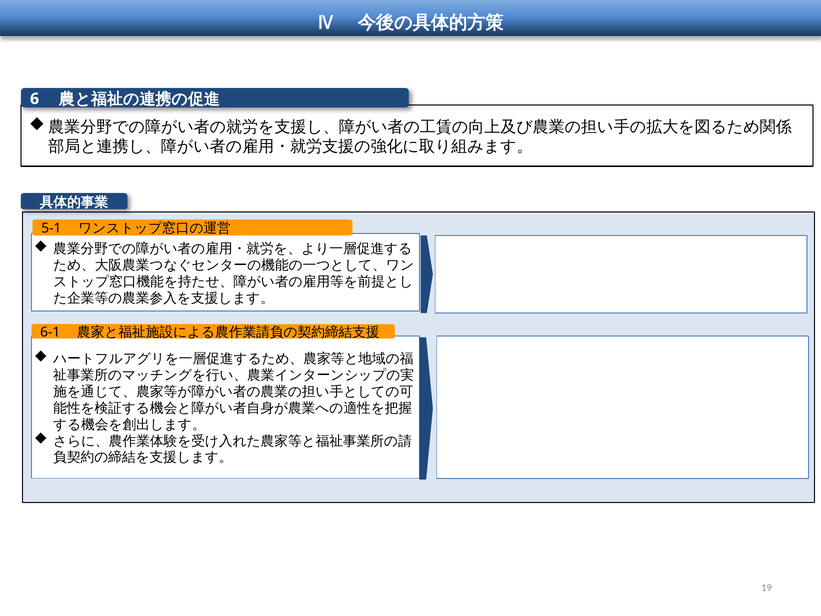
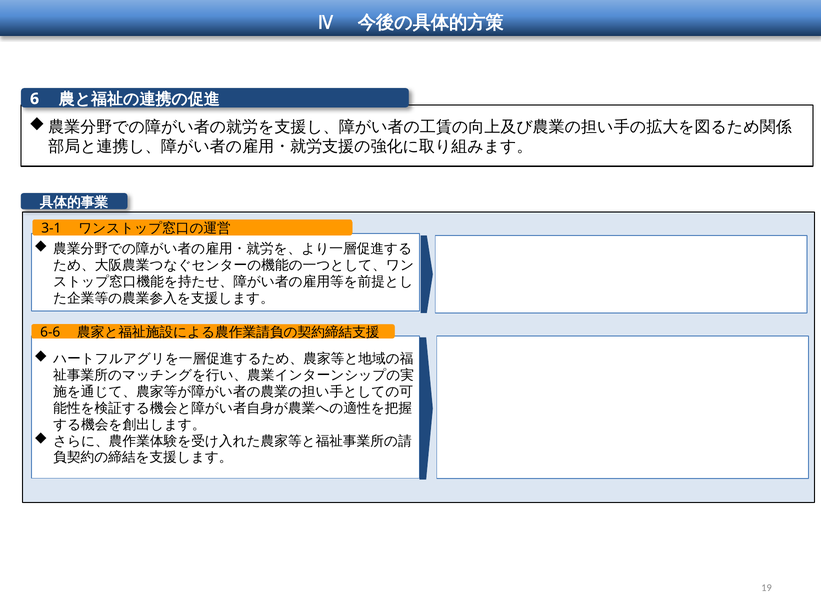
5-1: 5-1 -> 3-1 (51, 228)
6-1: 6-1 -> 6-6 (50, 332)
